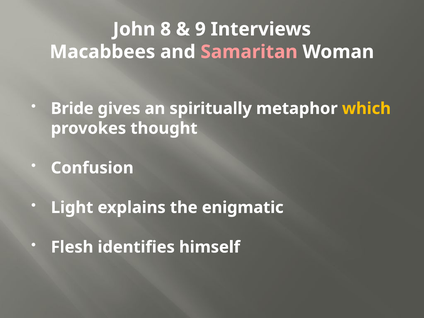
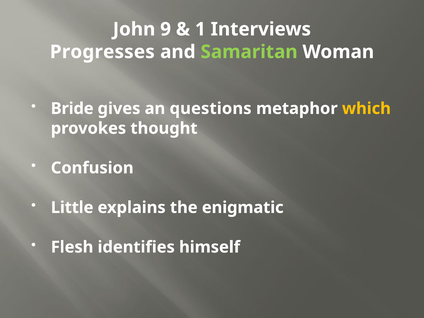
8: 8 -> 9 (166, 29)
9: 9 -> 1 (200, 29)
Macabbees: Macabbees -> Progresses (102, 52)
Samaritan colour: pink -> light green (249, 52)
spiritually: spiritually -> questions (211, 109)
Light: Light -> Little (72, 208)
